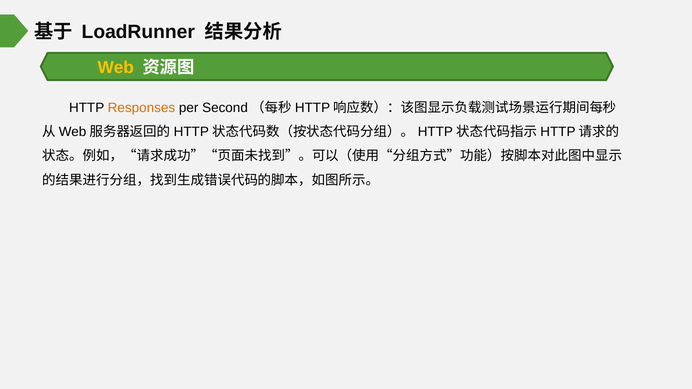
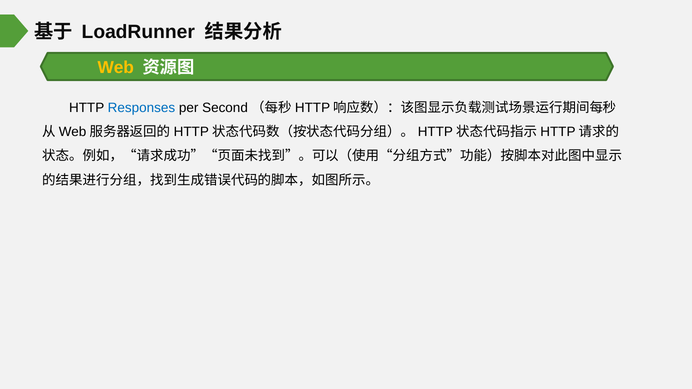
Responses colour: orange -> blue (141, 108)
